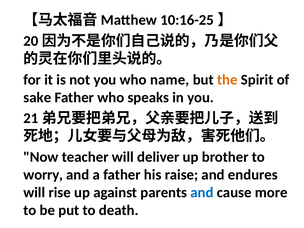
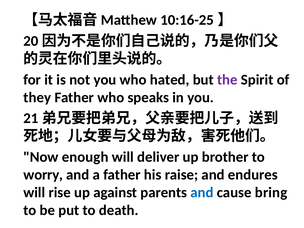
name: name -> hated (170, 80)
the colour: orange -> purple (227, 80)
sake: sake -> they (37, 97)
teacher: teacher -> enough (85, 157)
more: more -> bring (271, 192)
